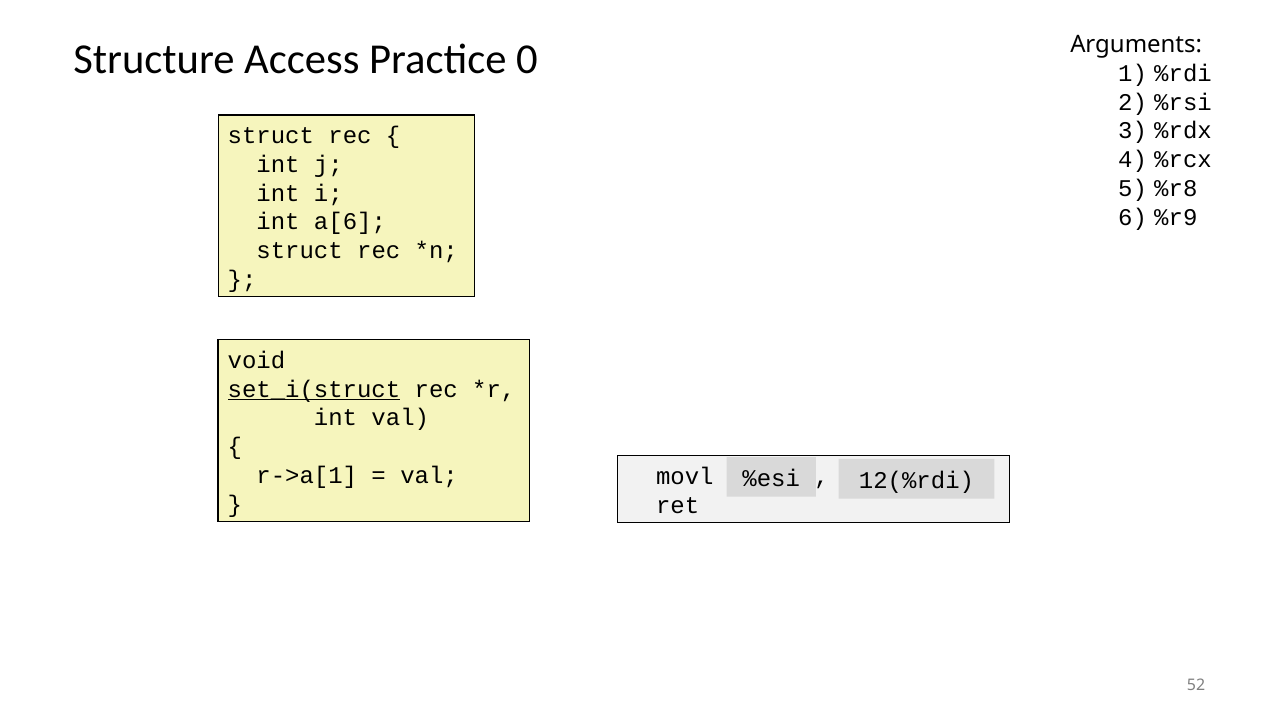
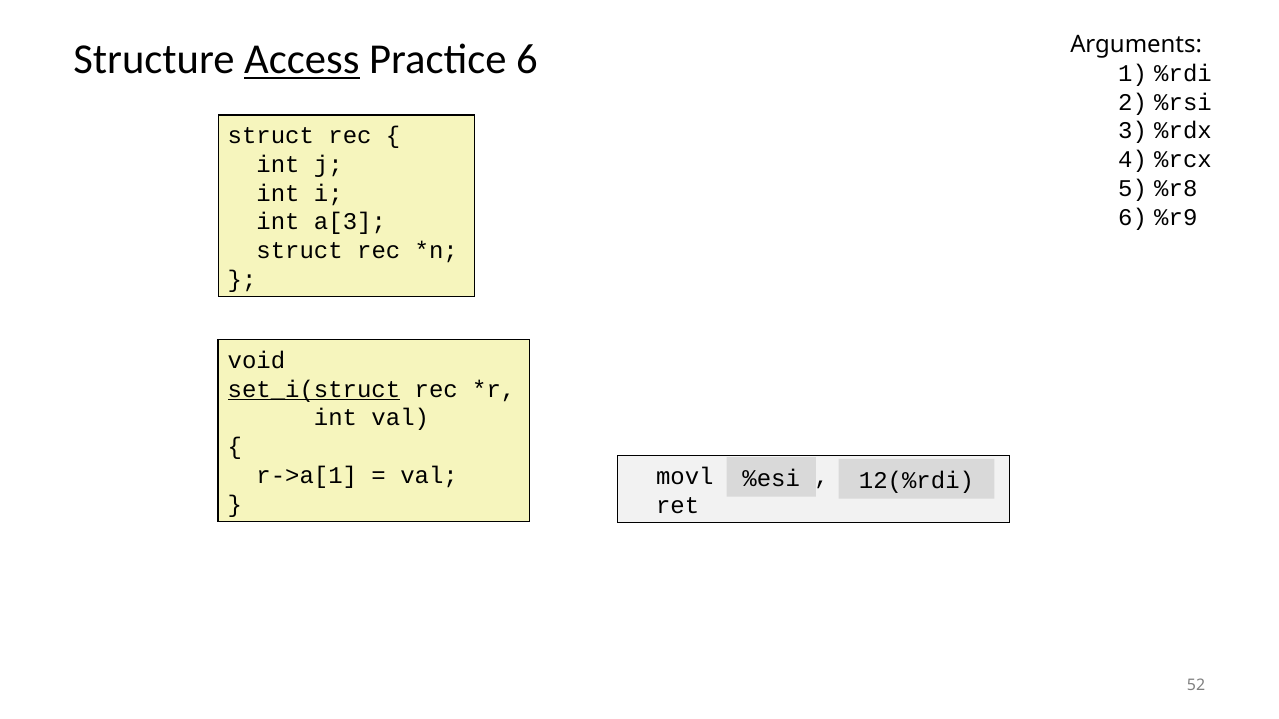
Access underline: none -> present (302, 60)
Practice 0: 0 -> 6 (527, 60)
a[6: a[6 -> a[3 (350, 222)
